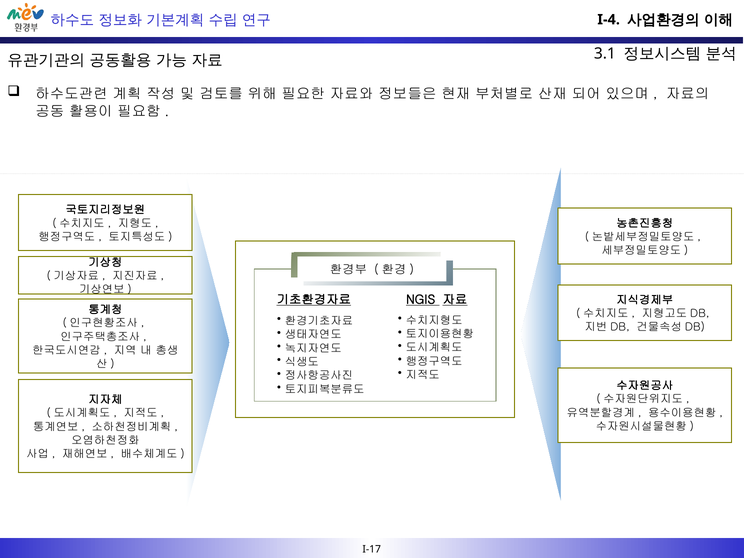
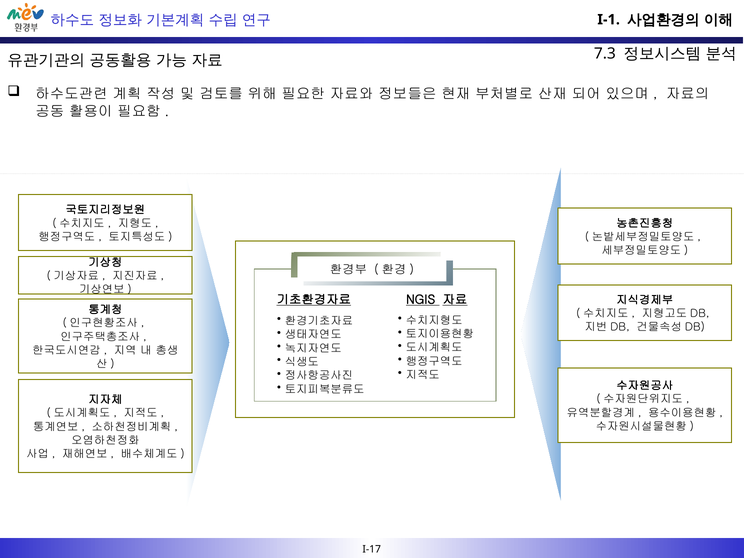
I-4: I-4 -> I-1 (609, 20)
3.1: 3.1 -> 7.3 (605, 54)
